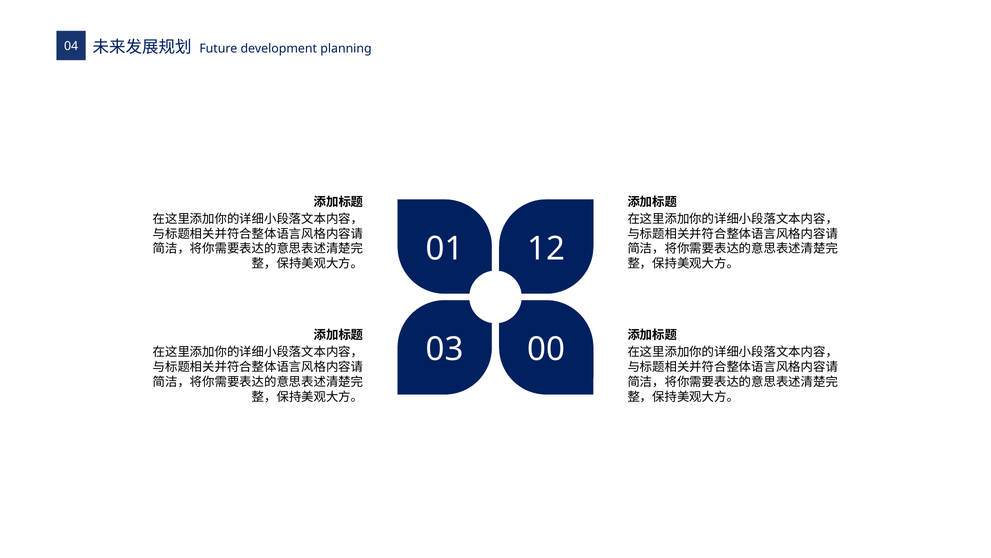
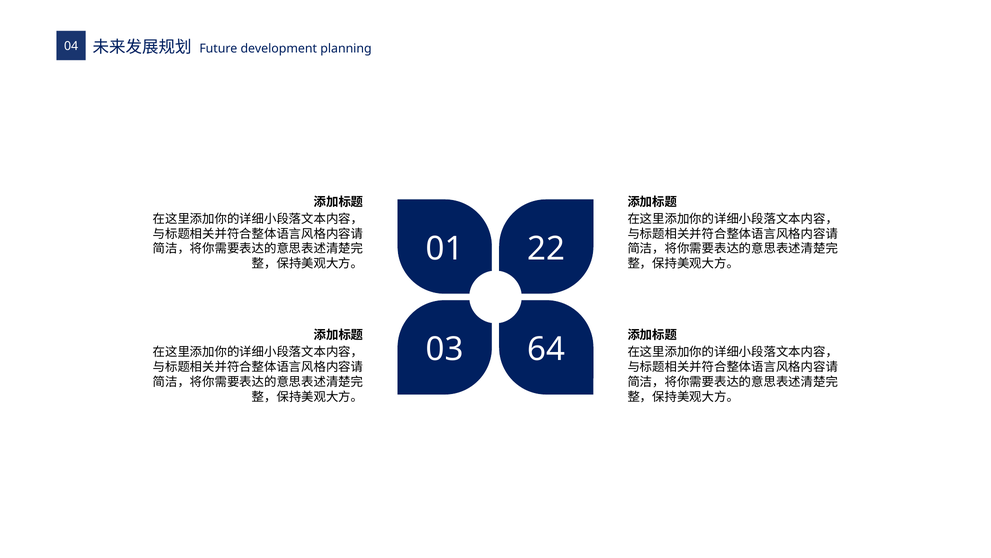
12: 12 -> 22 (546, 248)
00: 00 -> 64 (546, 349)
